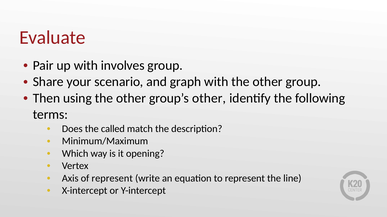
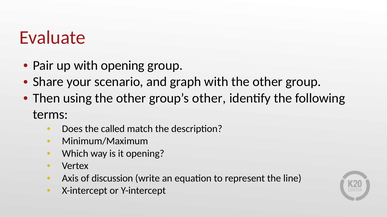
with involves: involves -> opening (123, 66)
of represent: represent -> discussion (112, 179)
